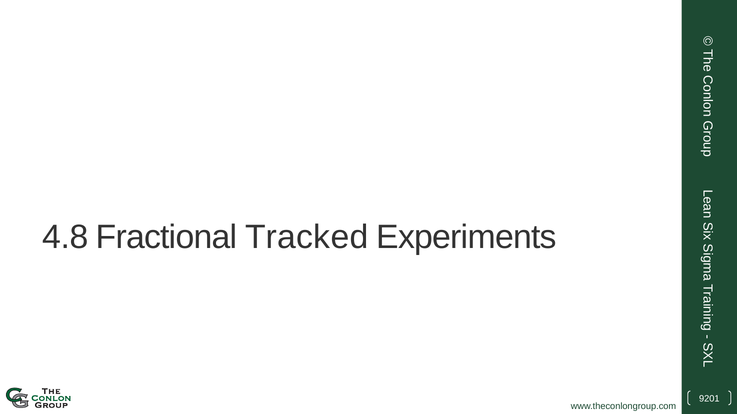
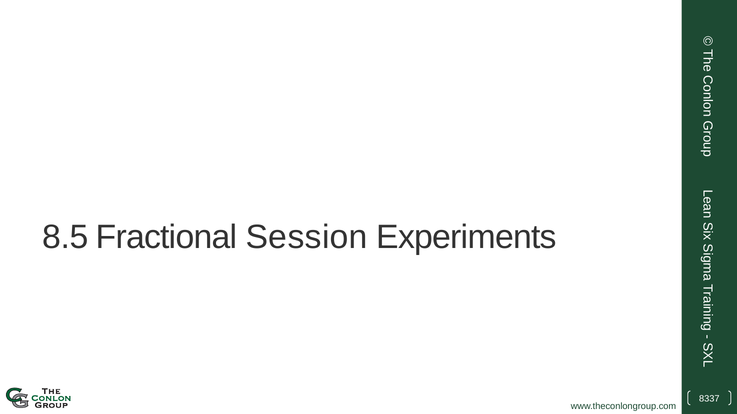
4.8: 4.8 -> 8.5 (65, 237)
Tracked: Tracked -> Session (307, 237)
9201: 9201 -> 8337 (709, 399)
